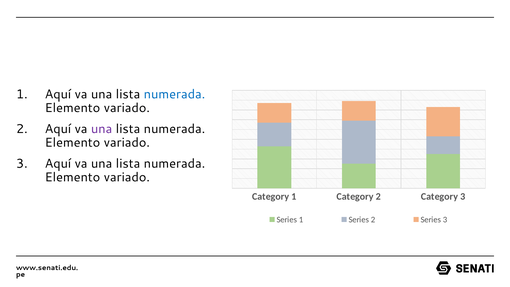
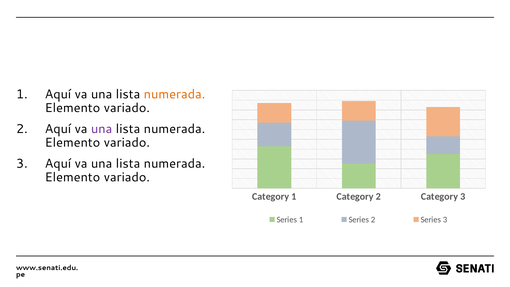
numerada colour: blue -> orange (174, 94)
